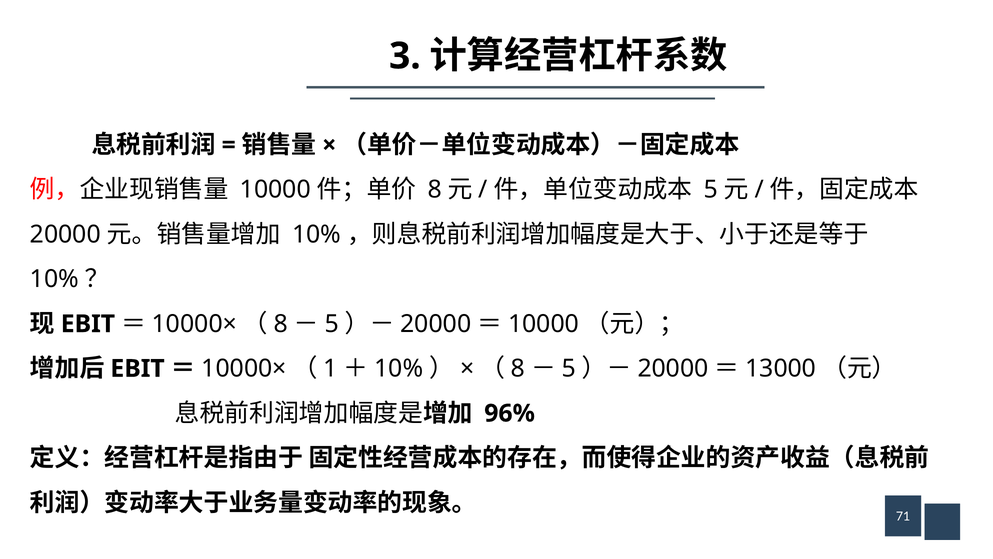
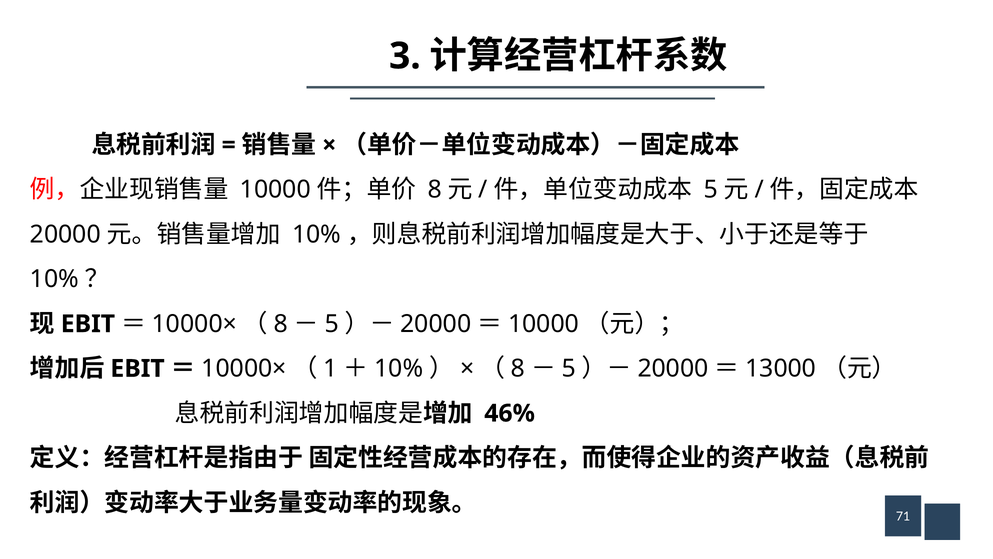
96%: 96% -> 46% (510, 413)
